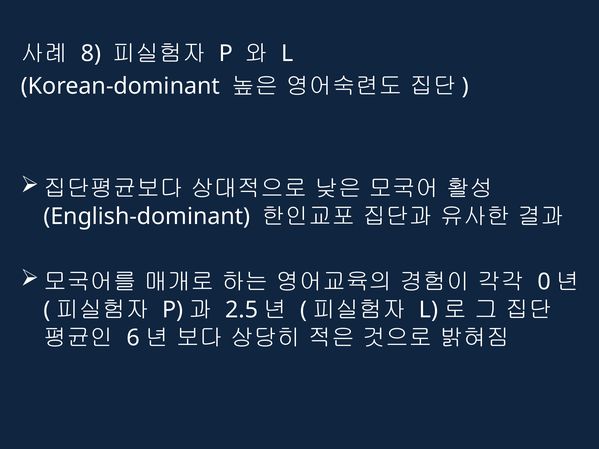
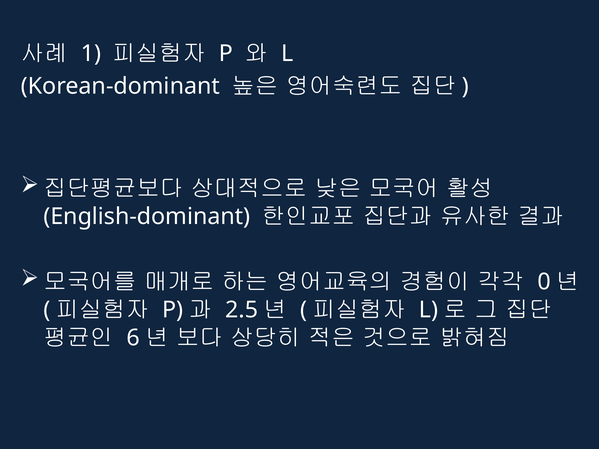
8: 8 -> 1 (91, 54)
